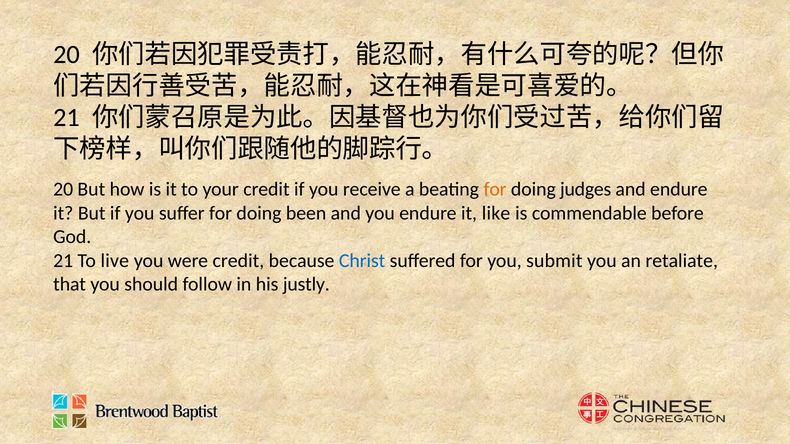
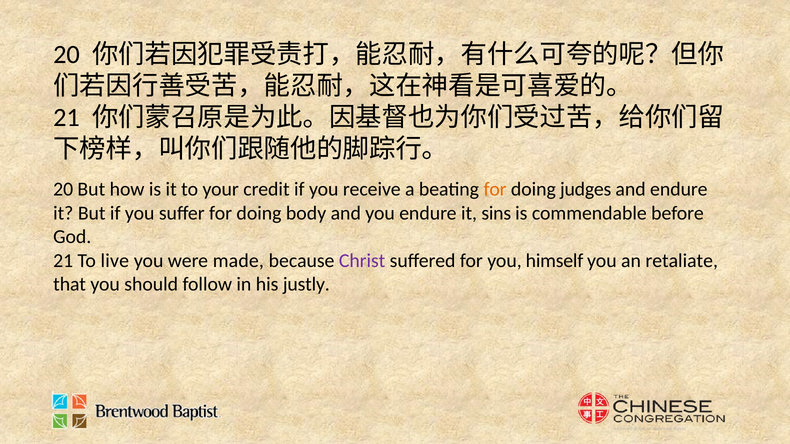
been: been -> body (306, 213)
like: like -> sins (496, 213)
were credit: credit -> made (238, 261)
Christ colour: blue -> purple (362, 261)
submit: submit -> himself (555, 261)
